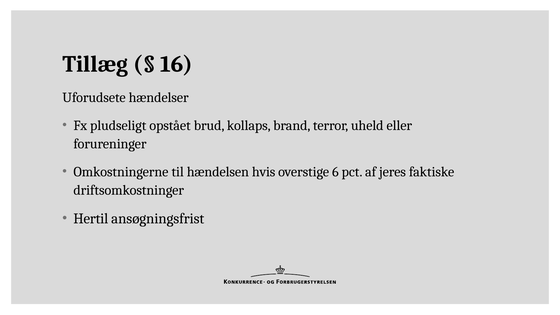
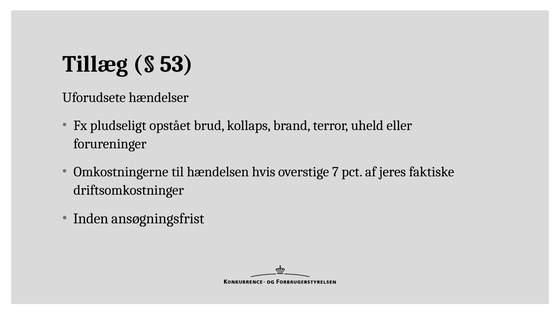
16: 16 -> 53 (176, 64)
6: 6 -> 7 (335, 172)
Hertil: Hertil -> Inden (91, 219)
